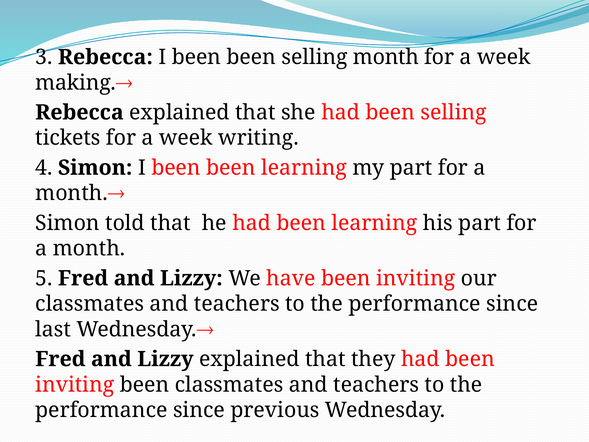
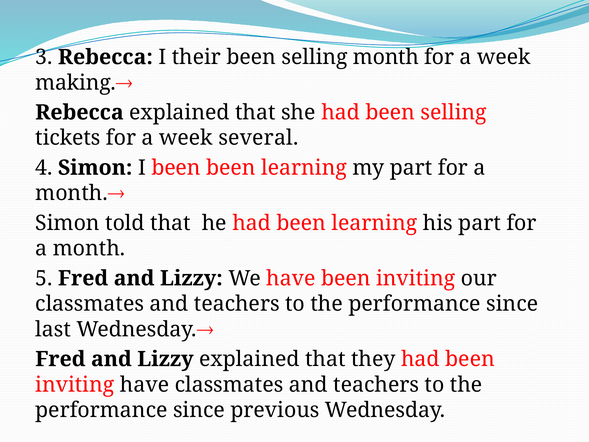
Rebecca I been: been -> their (196, 57)
writing: writing -> several (258, 138)
inviting been: been -> have (145, 384)
